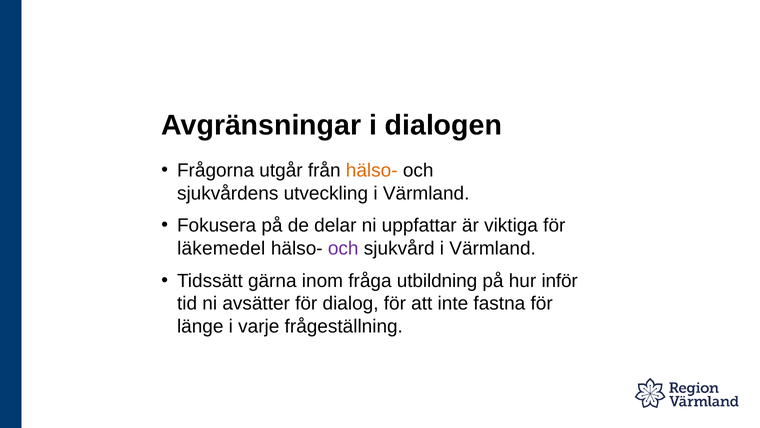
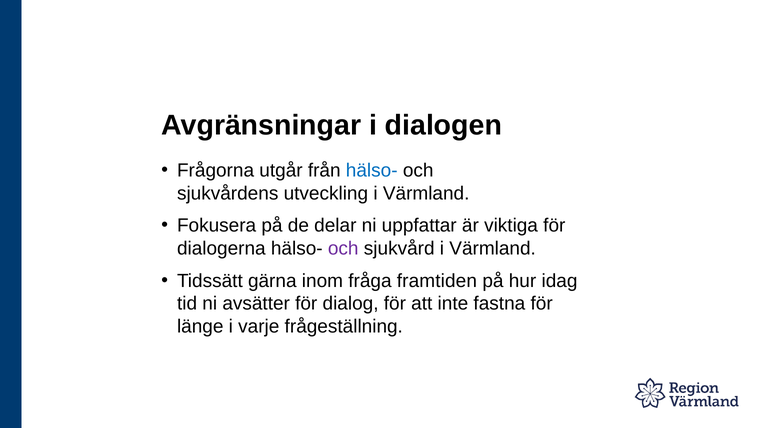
hälso- colour: orange -> blue (372, 170)
läkemedel: läkemedel -> dialogerna (221, 248)
utbildning: utbildning -> framtiden (437, 281)
inför: inför -> idag (560, 281)
